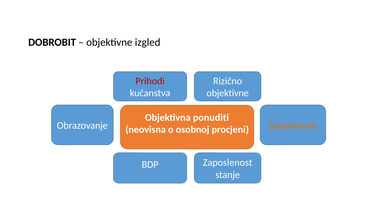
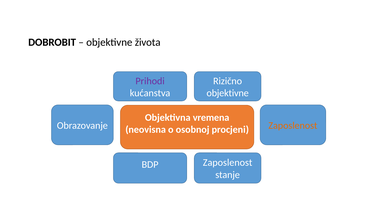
izgled: izgled -> života (148, 42)
Prihodi colour: red -> purple (150, 81)
ponuditi: ponuditi -> vremena (211, 117)
